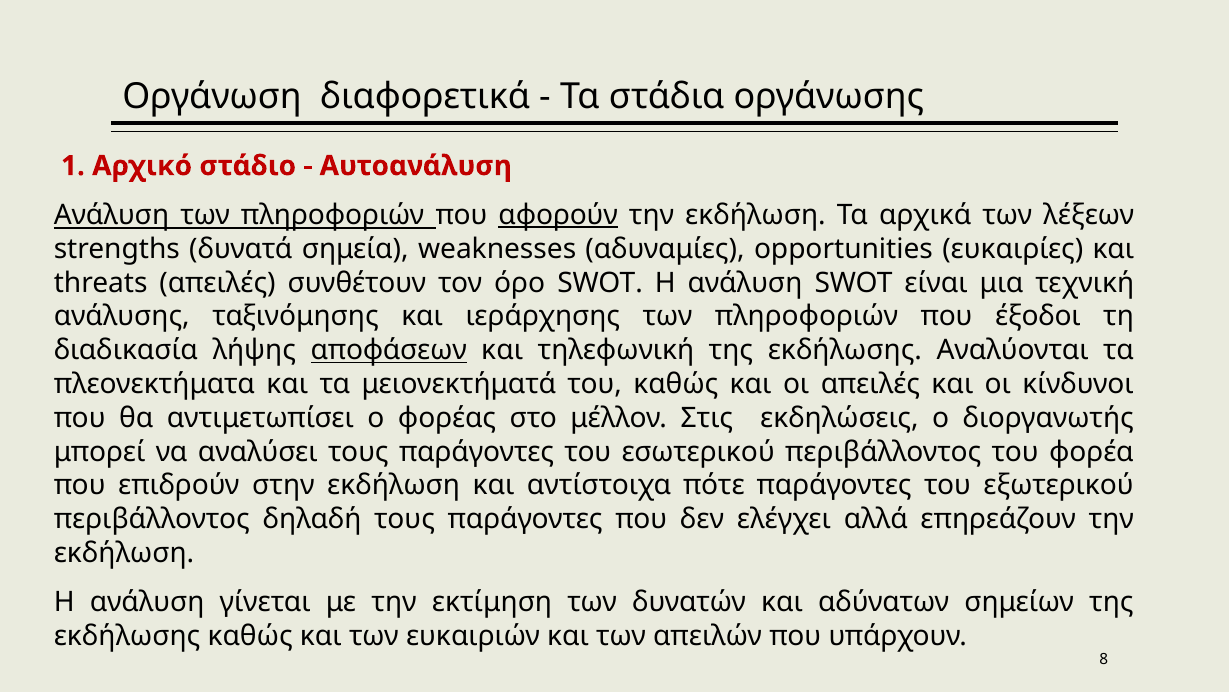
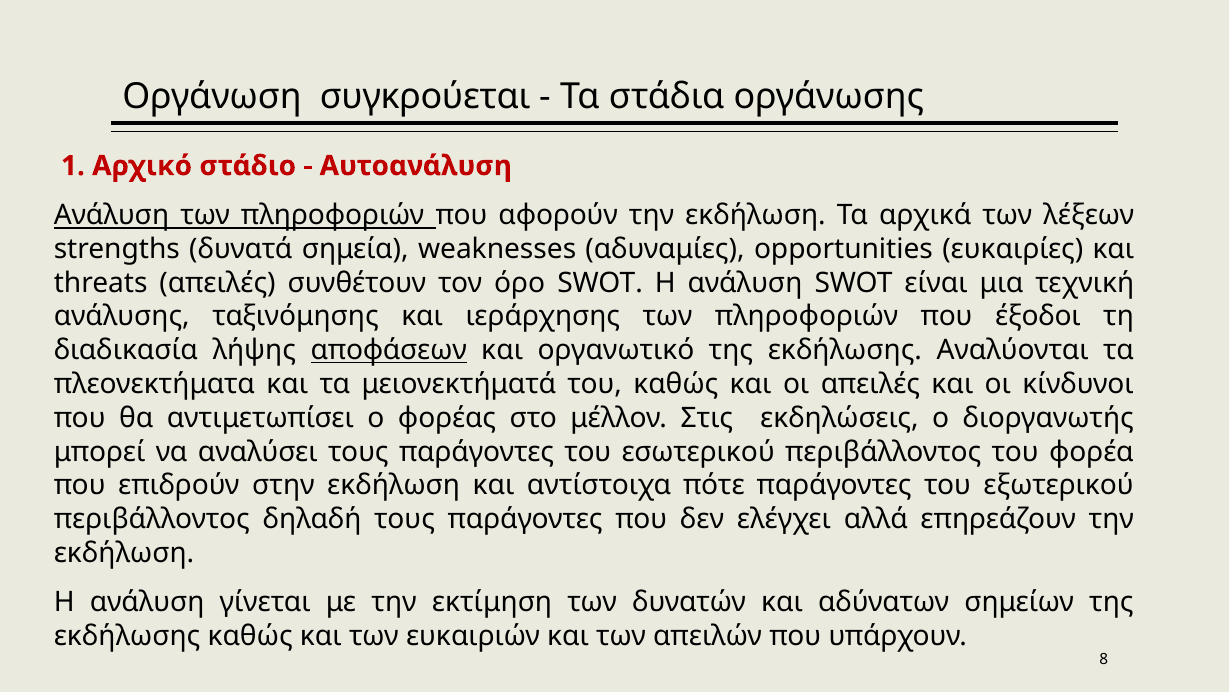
διαφορετικά: διαφορετικά -> συγκρούεται (425, 97)
αφορούν underline: present -> none (558, 215)
τηλεφωνική: τηλεφωνική -> οργανωτικό (616, 350)
